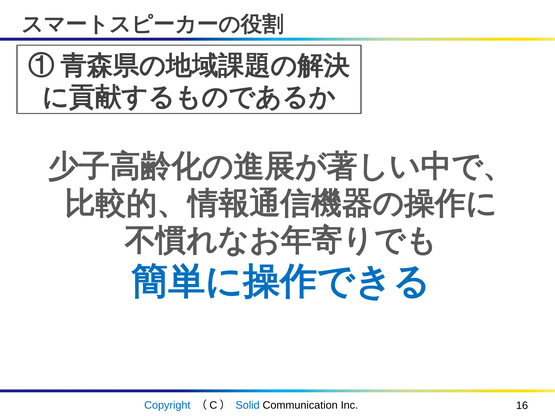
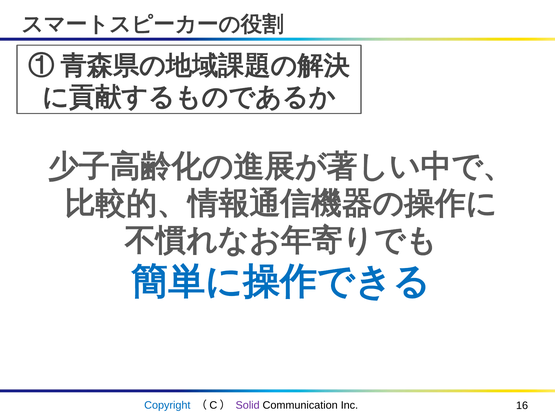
Solid colour: blue -> purple (248, 405)
